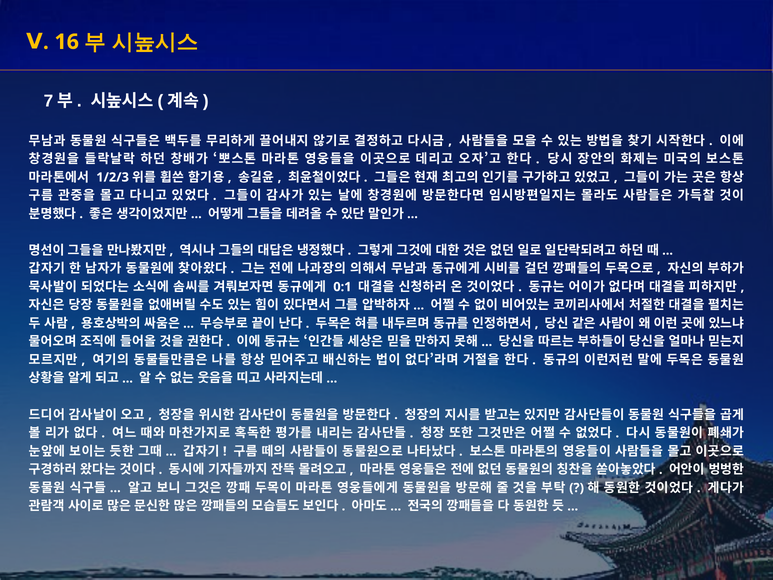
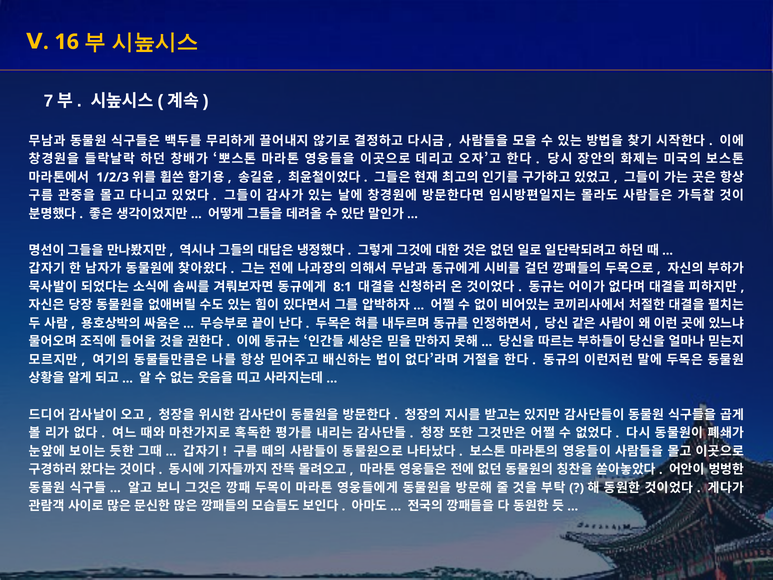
0:1: 0:1 -> 8:1 (342, 287)
